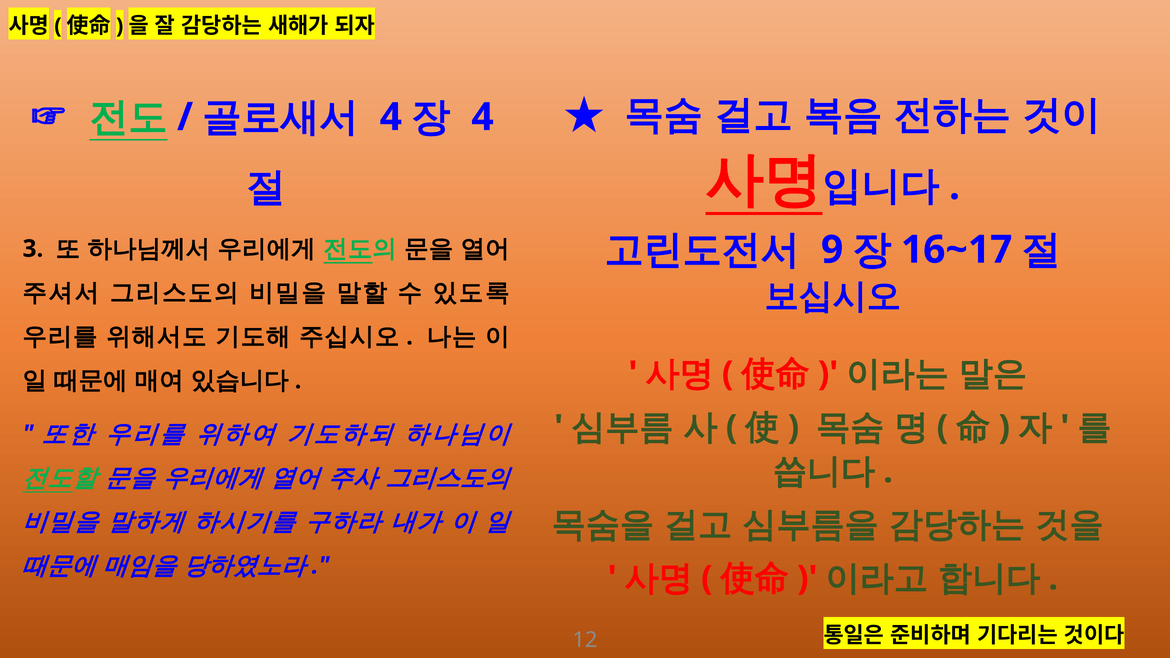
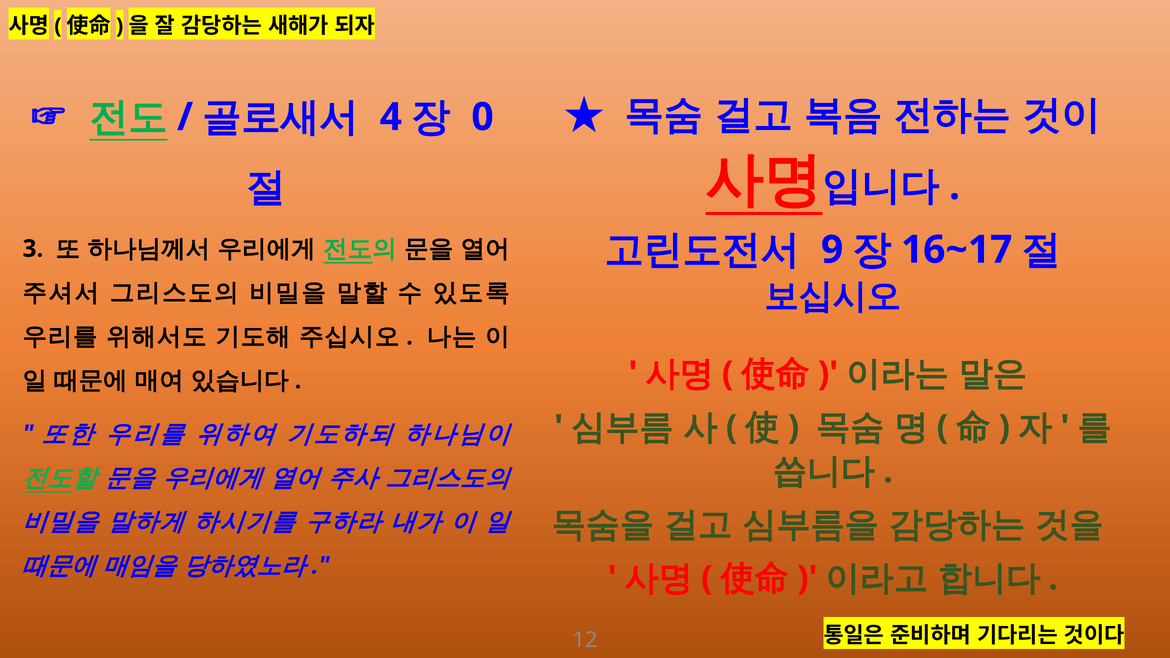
4: 4 -> 0 (483, 117)
